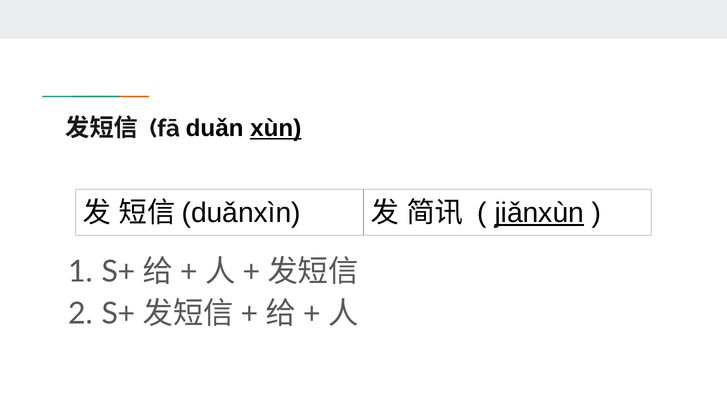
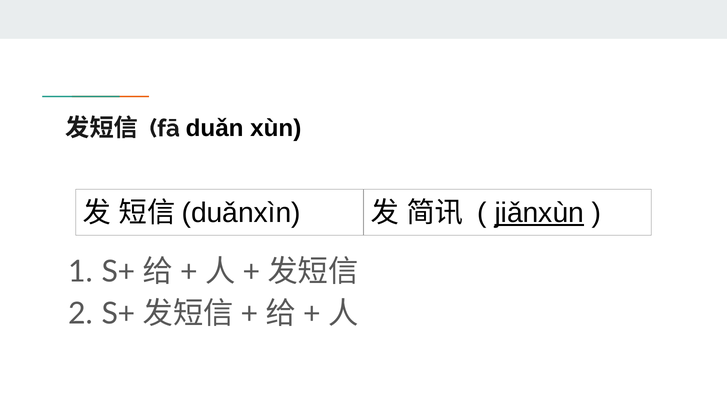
xùn underline: present -> none (276, 128)
